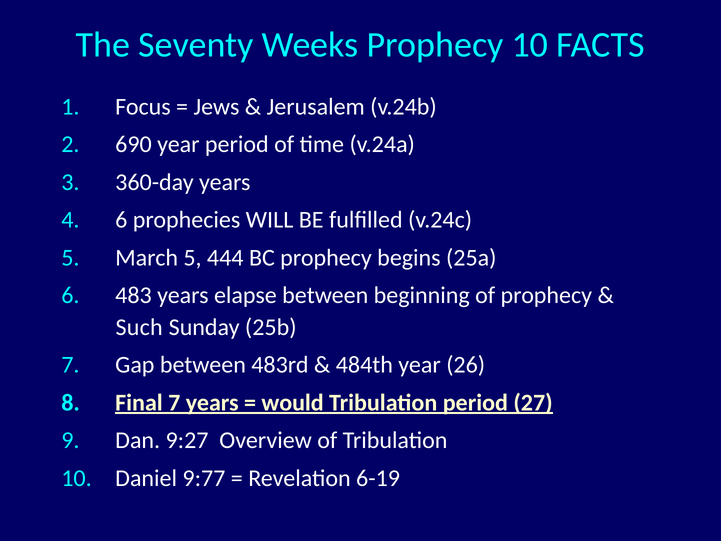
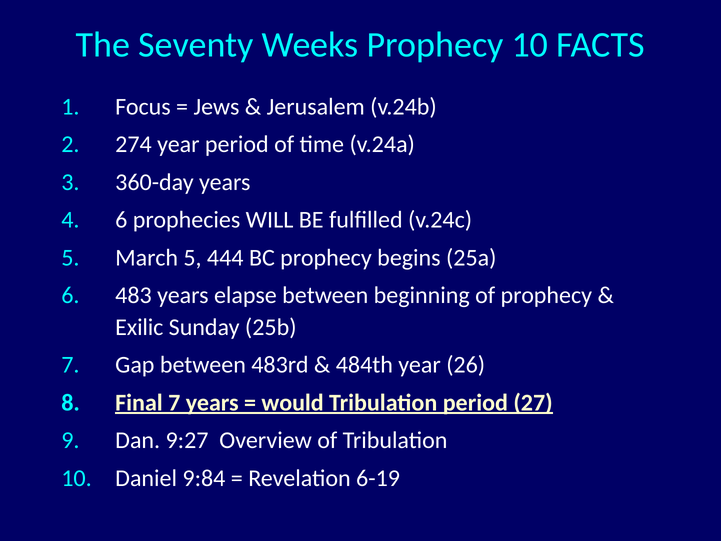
690: 690 -> 274 (133, 144)
Such: Such -> Exilic (139, 327)
9:77: 9:77 -> 9:84 (204, 478)
